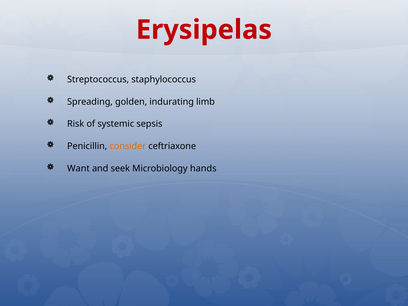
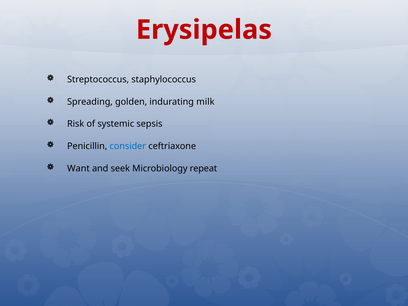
limb: limb -> milk (205, 102)
consider colour: orange -> blue (128, 146)
hands: hands -> repeat (203, 168)
